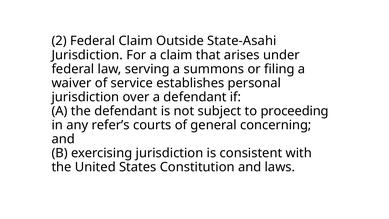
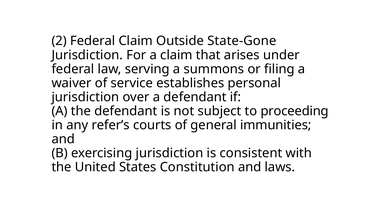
State-Asahi: State-Asahi -> State-Gone (242, 41)
concerning: concerning -> immunities (276, 125)
